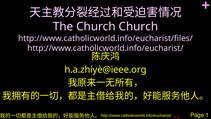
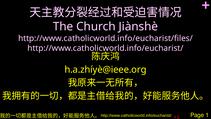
Church Church: Church -> Jiànshè (138, 27)
